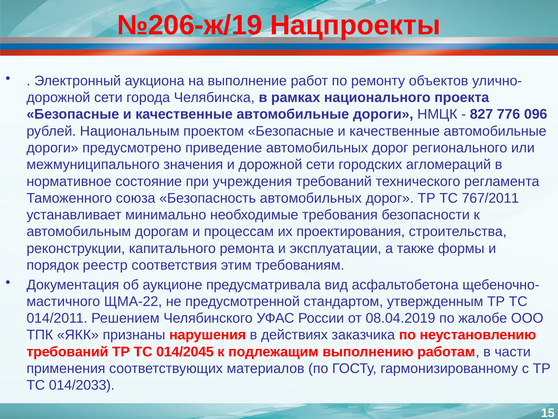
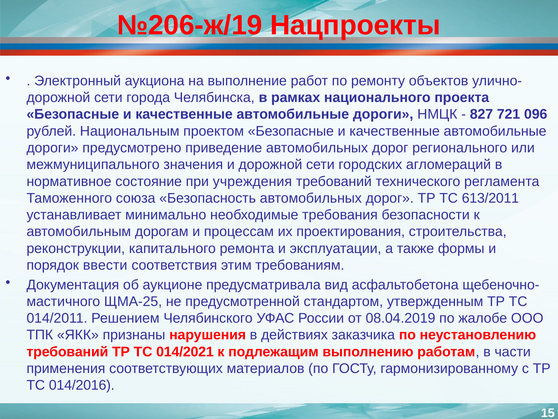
776: 776 -> 721 (509, 114)
767/2011: 767/2011 -> 613/2011 (490, 198)
реестр: реестр -> ввести (105, 265)
ЩМА-22: ЩМА-22 -> ЩМА-25 (133, 301)
014/2045: 014/2045 -> 014/2021 (185, 351)
014/2033: 014/2033 -> 014/2016 (82, 385)
